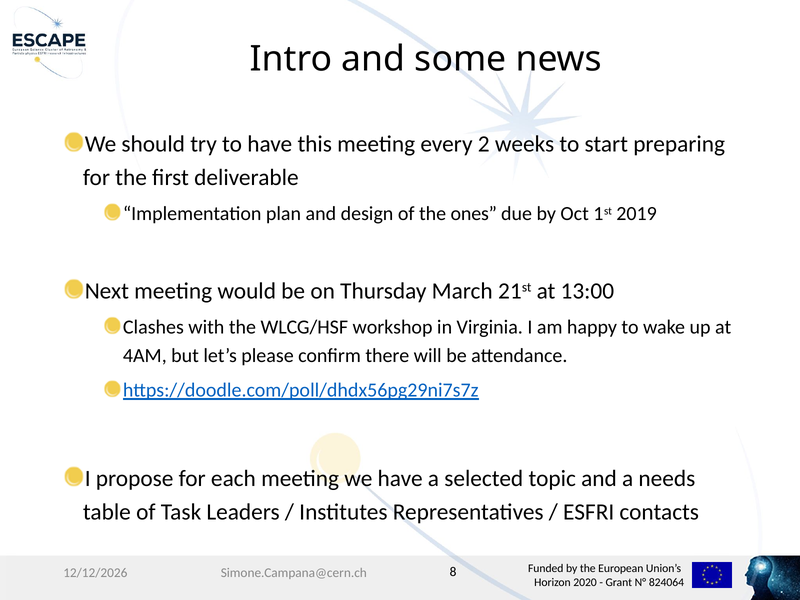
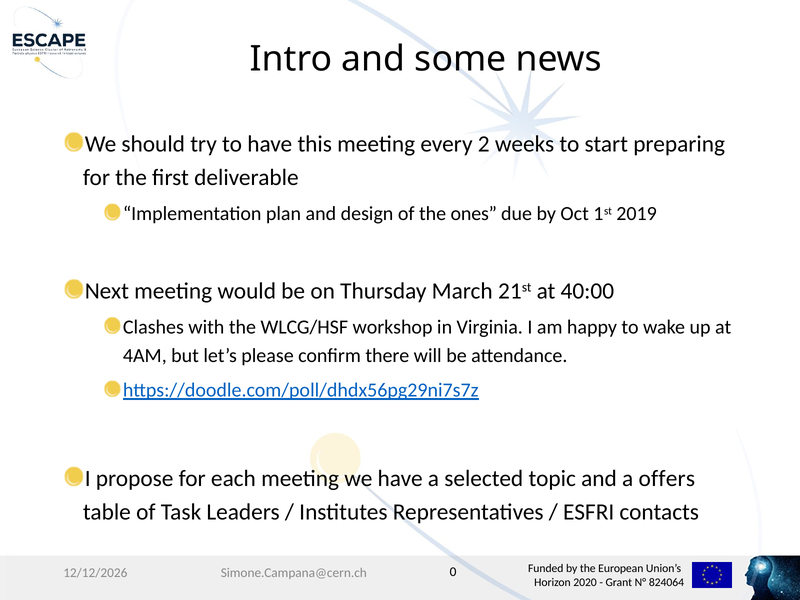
13:00: 13:00 -> 40:00 (587, 291)
needs: needs -> offers (667, 478)
8: 8 -> 0 (453, 572)
